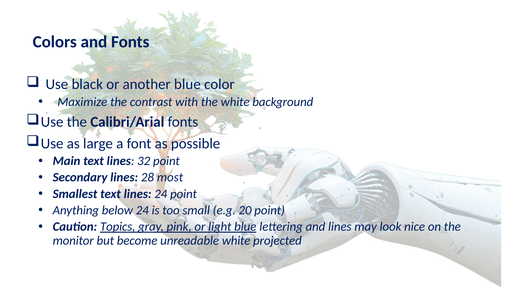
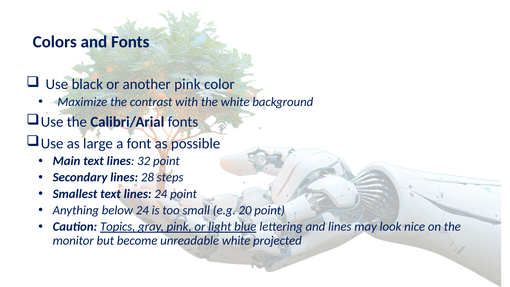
another blue: blue -> pink (187, 84)
most: most -> steps (170, 177)
